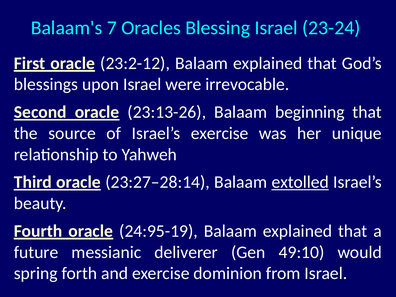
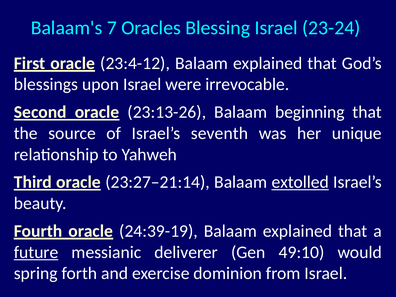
23:2-12: 23:2-12 -> 23:4-12 (135, 63)
Israel’s exercise: exercise -> seventh (219, 133)
23:27–28:14: 23:27–28:14 -> 23:27–21:14 (158, 182)
24:95-19: 24:95-19 -> 24:39-19 (159, 231)
future underline: none -> present (36, 252)
